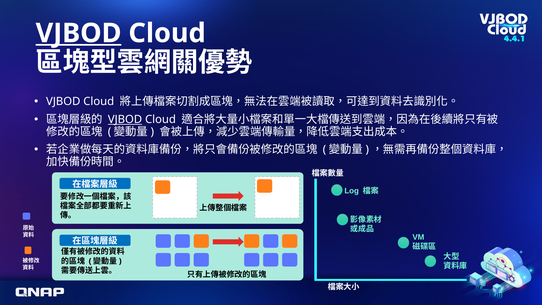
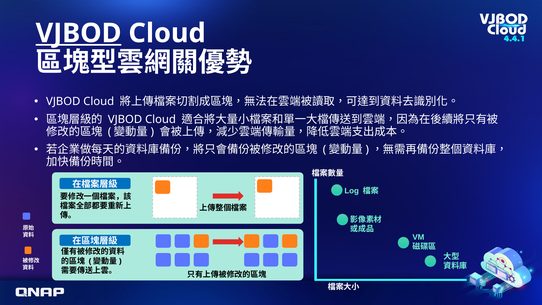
VJBOD underline: present -> none (125, 119)
